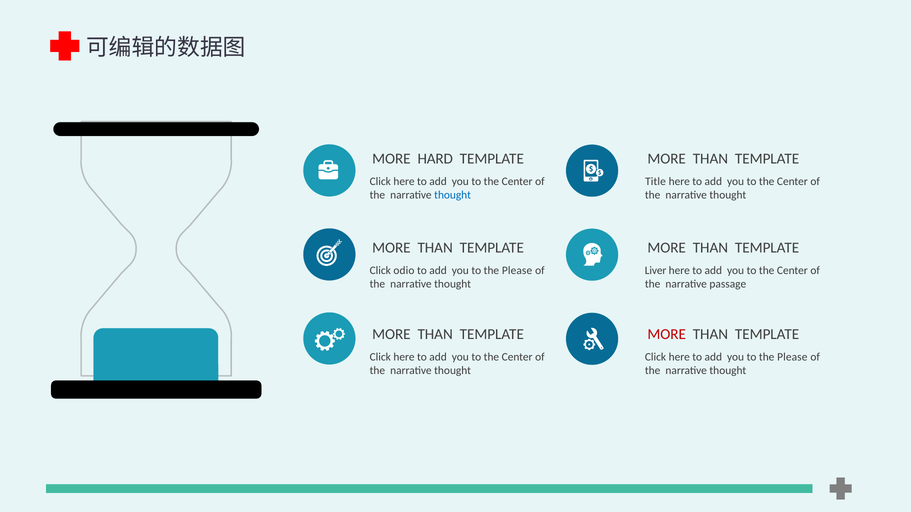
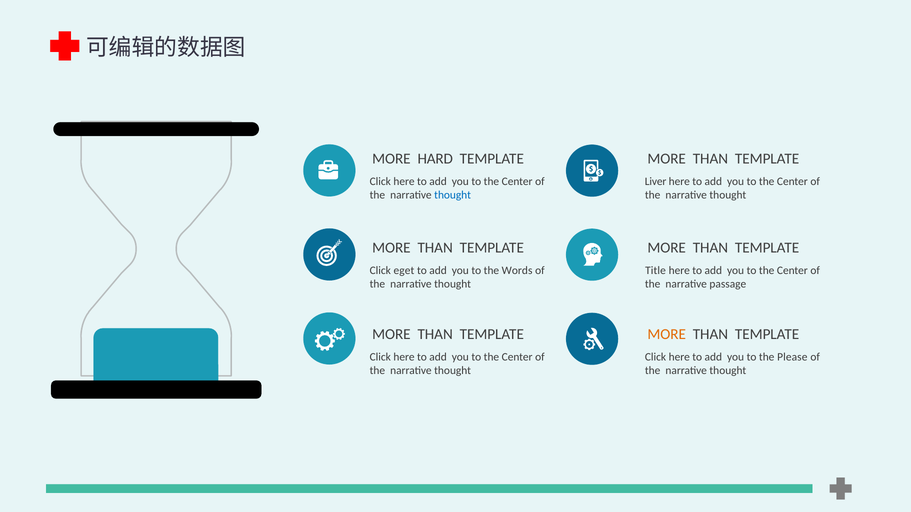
Title: Title -> Liver (656, 182)
odio: odio -> eget (404, 270)
Please: Please -> Words (517, 270)
Liver: Liver -> Title (655, 270)
MORE colour: red -> orange (667, 334)
